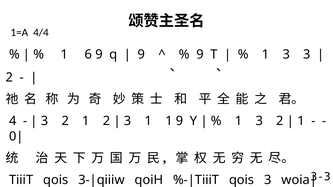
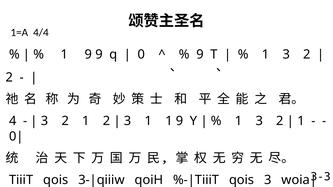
6: 6 -> 9 (88, 54)
9: 9 -> 0 (141, 54)
3: 3 -> 2 (307, 54)
